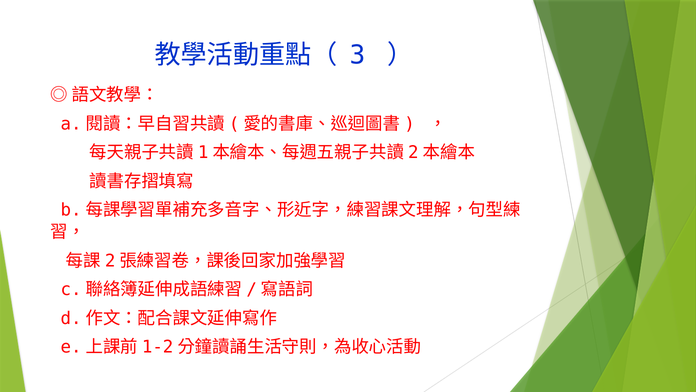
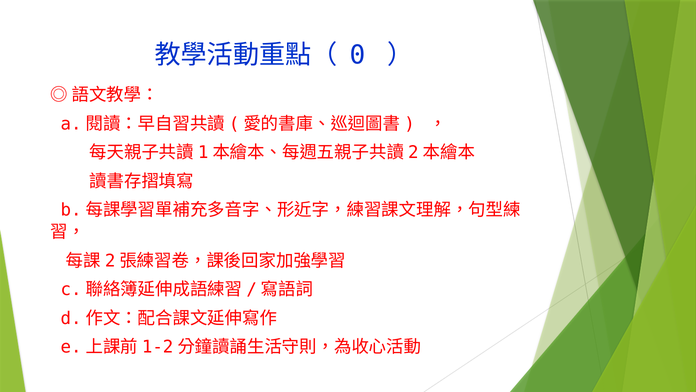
3: 3 -> 0 (357, 55)
